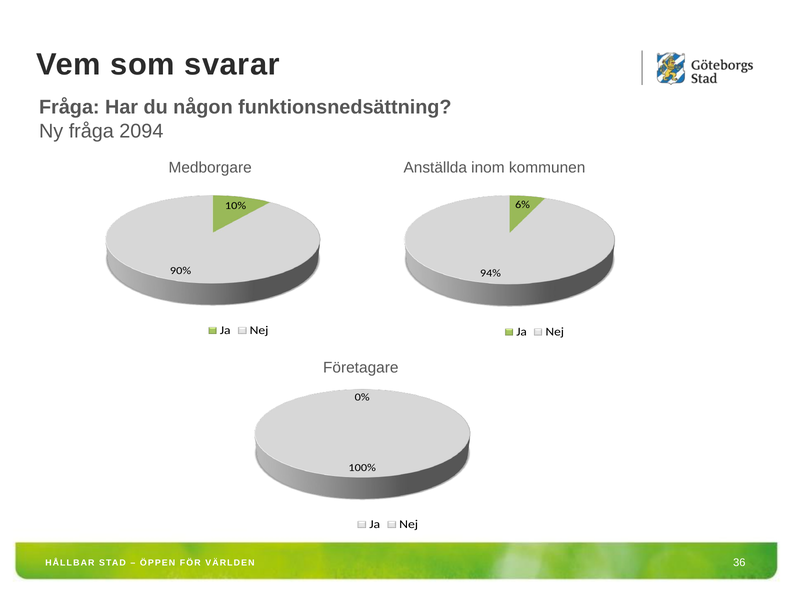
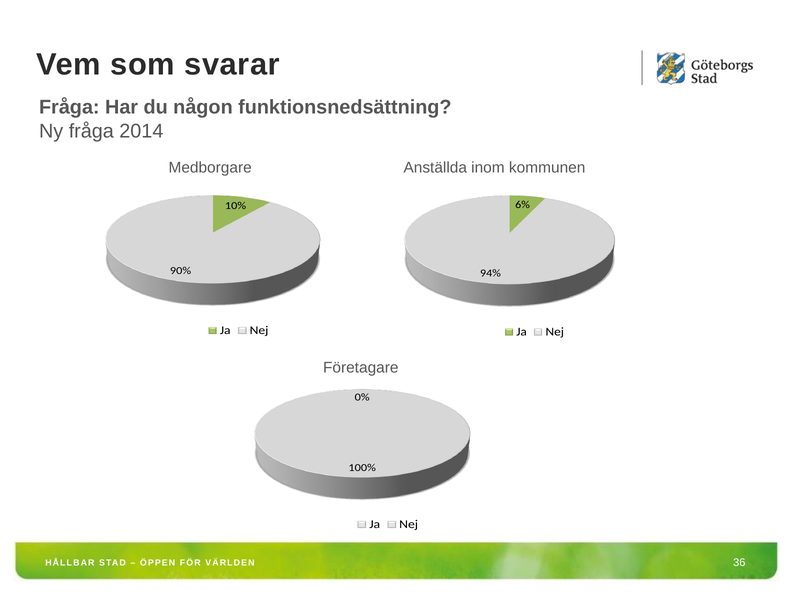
2094: 2094 -> 2014 (141, 131)
